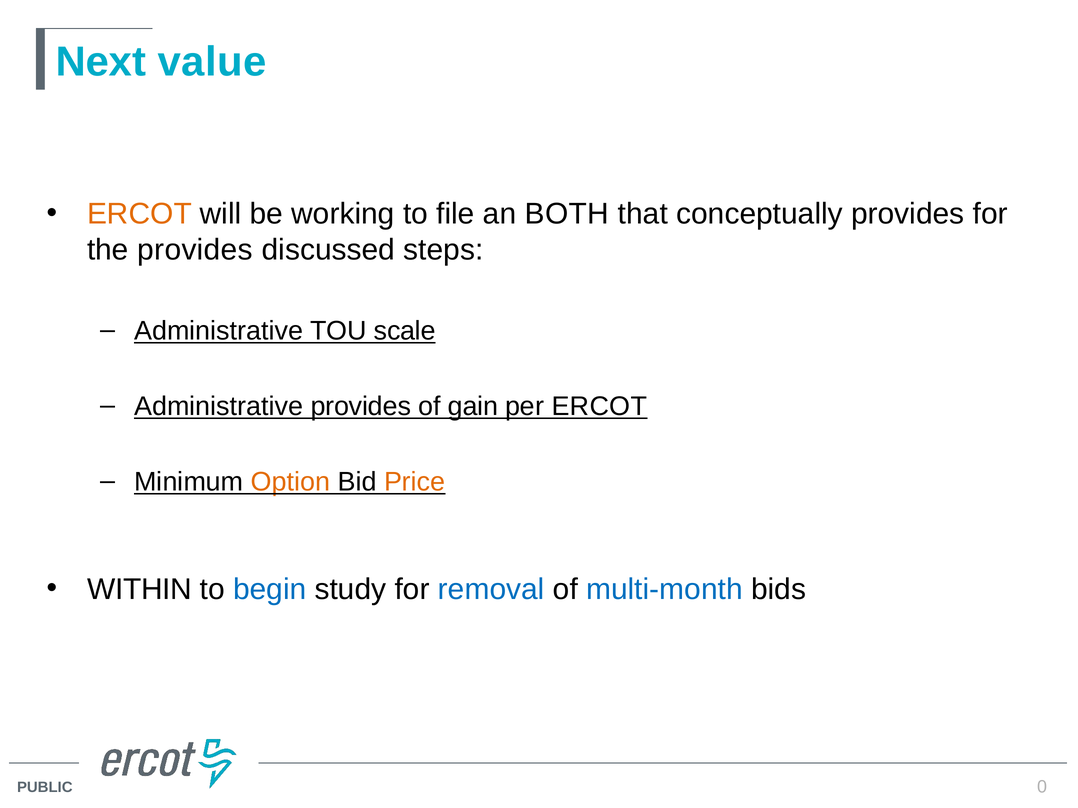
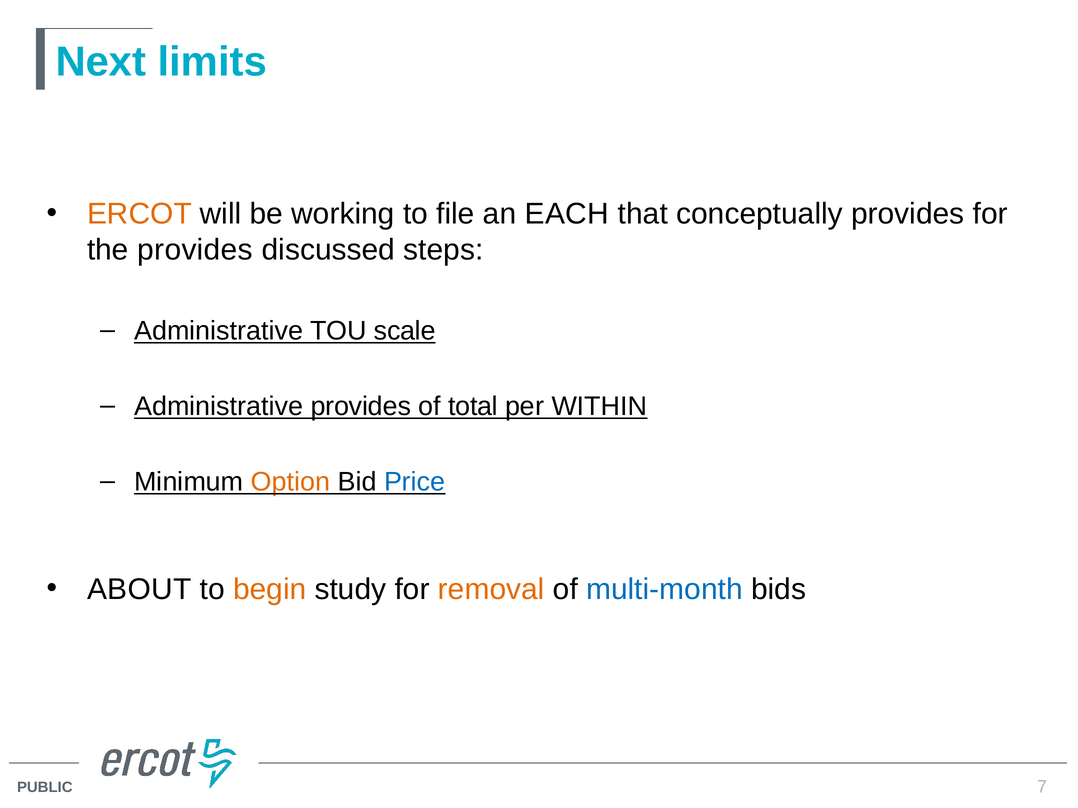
value: value -> limits (212, 62)
BOTH: BOTH -> EACH (567, 214)
gain: gain -> total (473, 407)
per ERCOT: ERCOT -> WITHIN (599, 407)
Price colour: orange -> blue (415, 482)
WITHIN: WITHIN -> ABOUT (139, 590)
begin colour: blue -> orange (270, 590)
removal colour: blue -> orange (491, 590)
0: 0 -> 7 (1042, 787)
